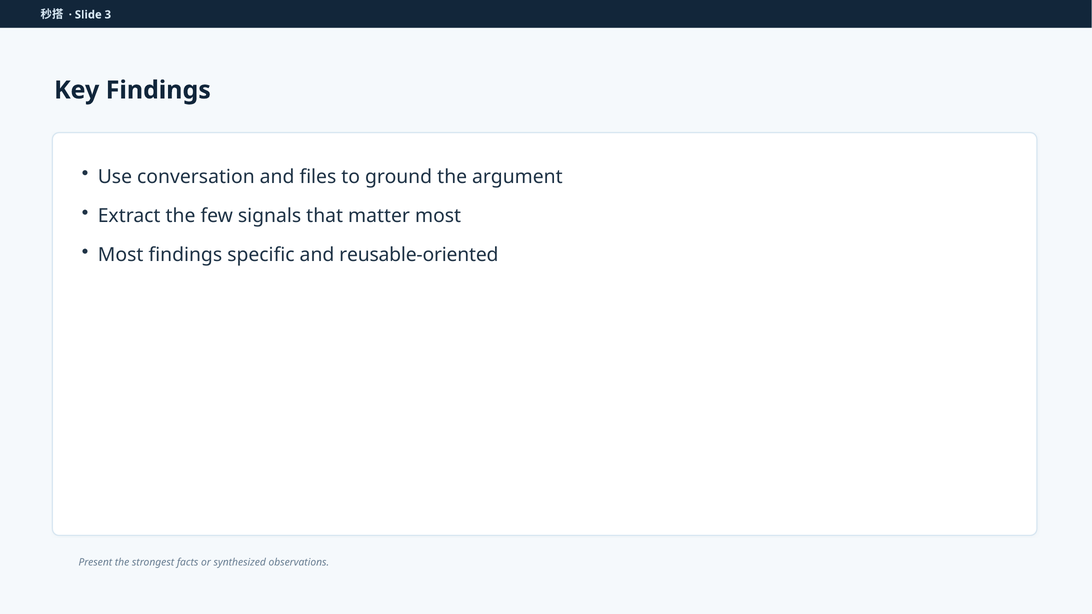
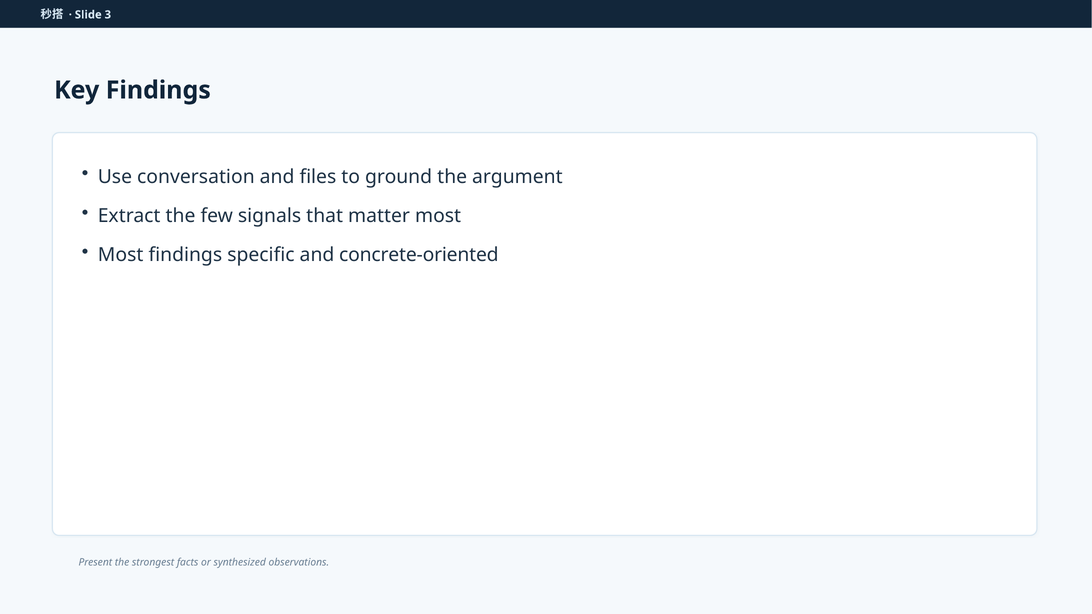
reusable-oriented: reusable-oriented -> concrete-oriented (419, 255)
